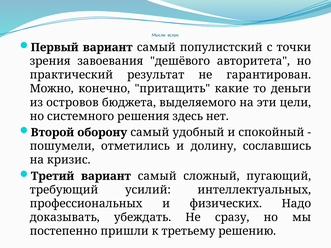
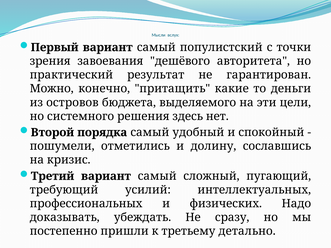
оборону: оборону -> порядка (102, 133)
решению: решению -> детально (247, 231)
